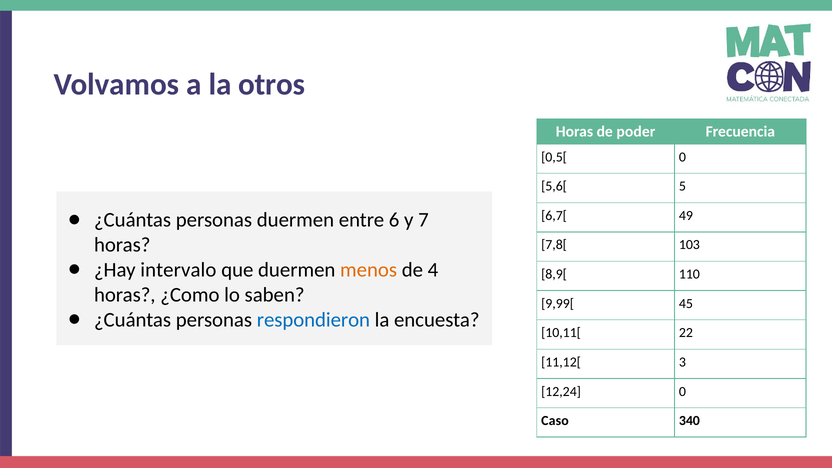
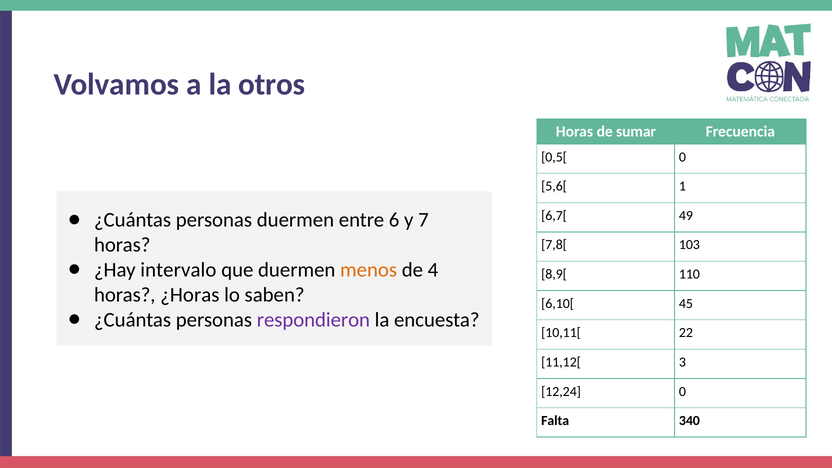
poder: poder -> sumar (636, 132)
5: 5 -> 1 (682, 186)
¿Como: ¿Como -> ¿Horas (190, 295)
9,99[: 9,99[ -> 6,10[ (558, 304)
respondieron colour: blue -> purple (313, 320)
Caso: Caso -> Falta (555, 421)
